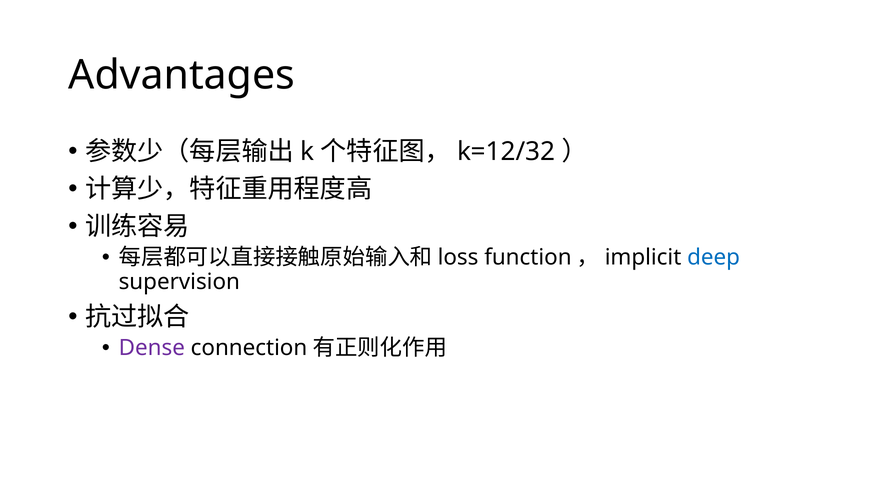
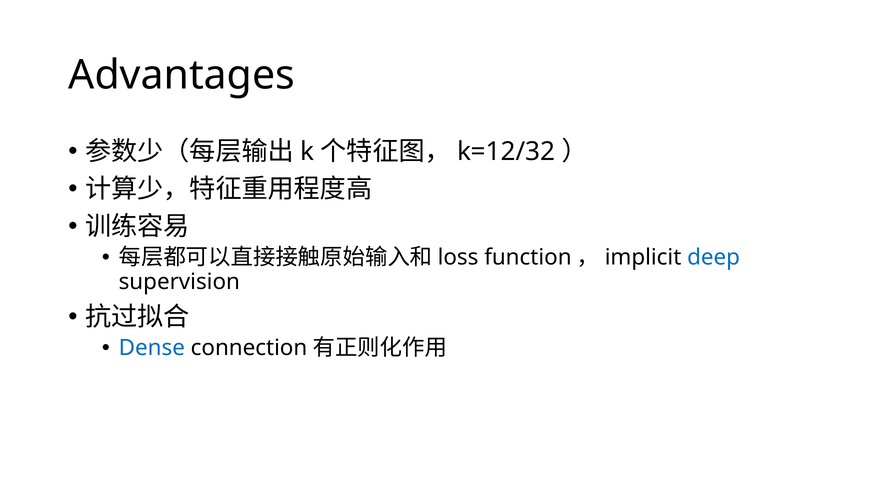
Dense colour: purple -> blue (152, 348)
